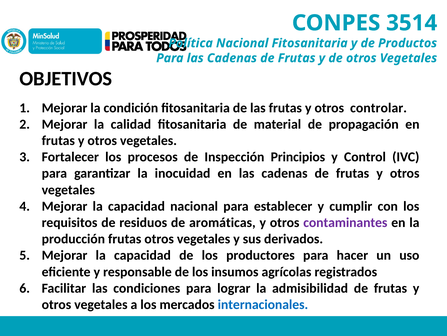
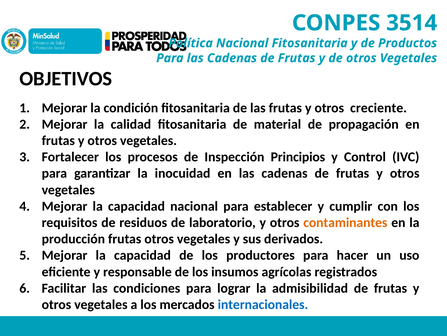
controlar: controlar -> creciente (379, 108)
aromáticas: aromáticas -> laboratorio (222, 222)
contaminantes colour: purple -> orange (345, 222)
